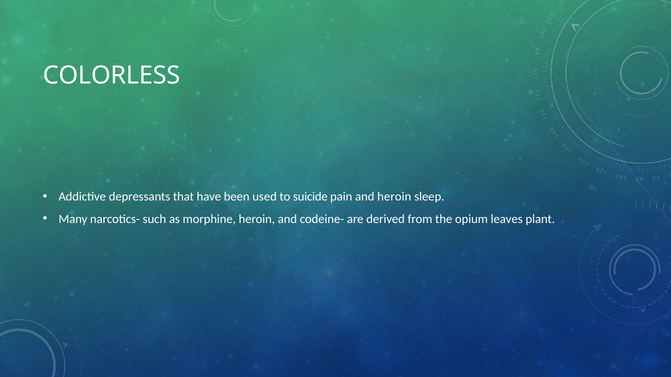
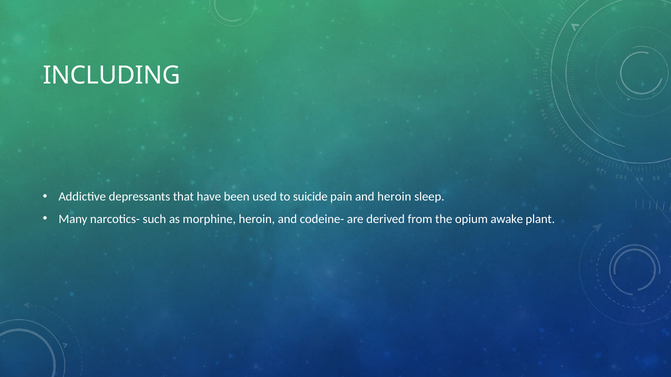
COLORLESS: COLORLESS -> INCLUDING (112, 75)
leaves: leaves -> awake (507, 219)
